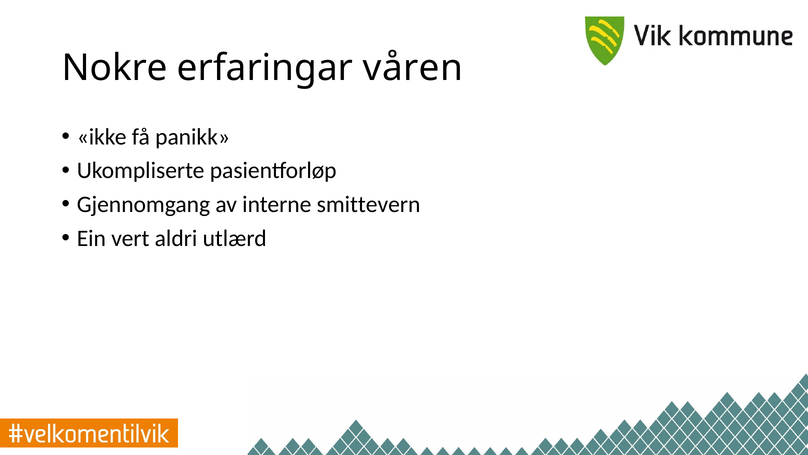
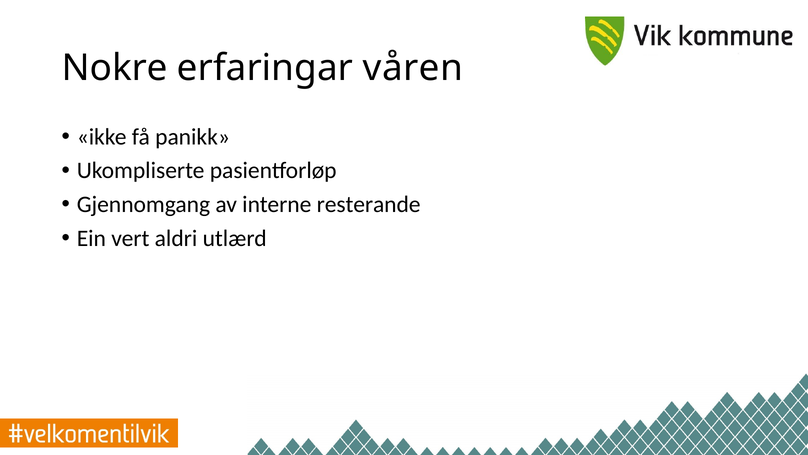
smittevern: smittevern -> resterande (369, 204)
